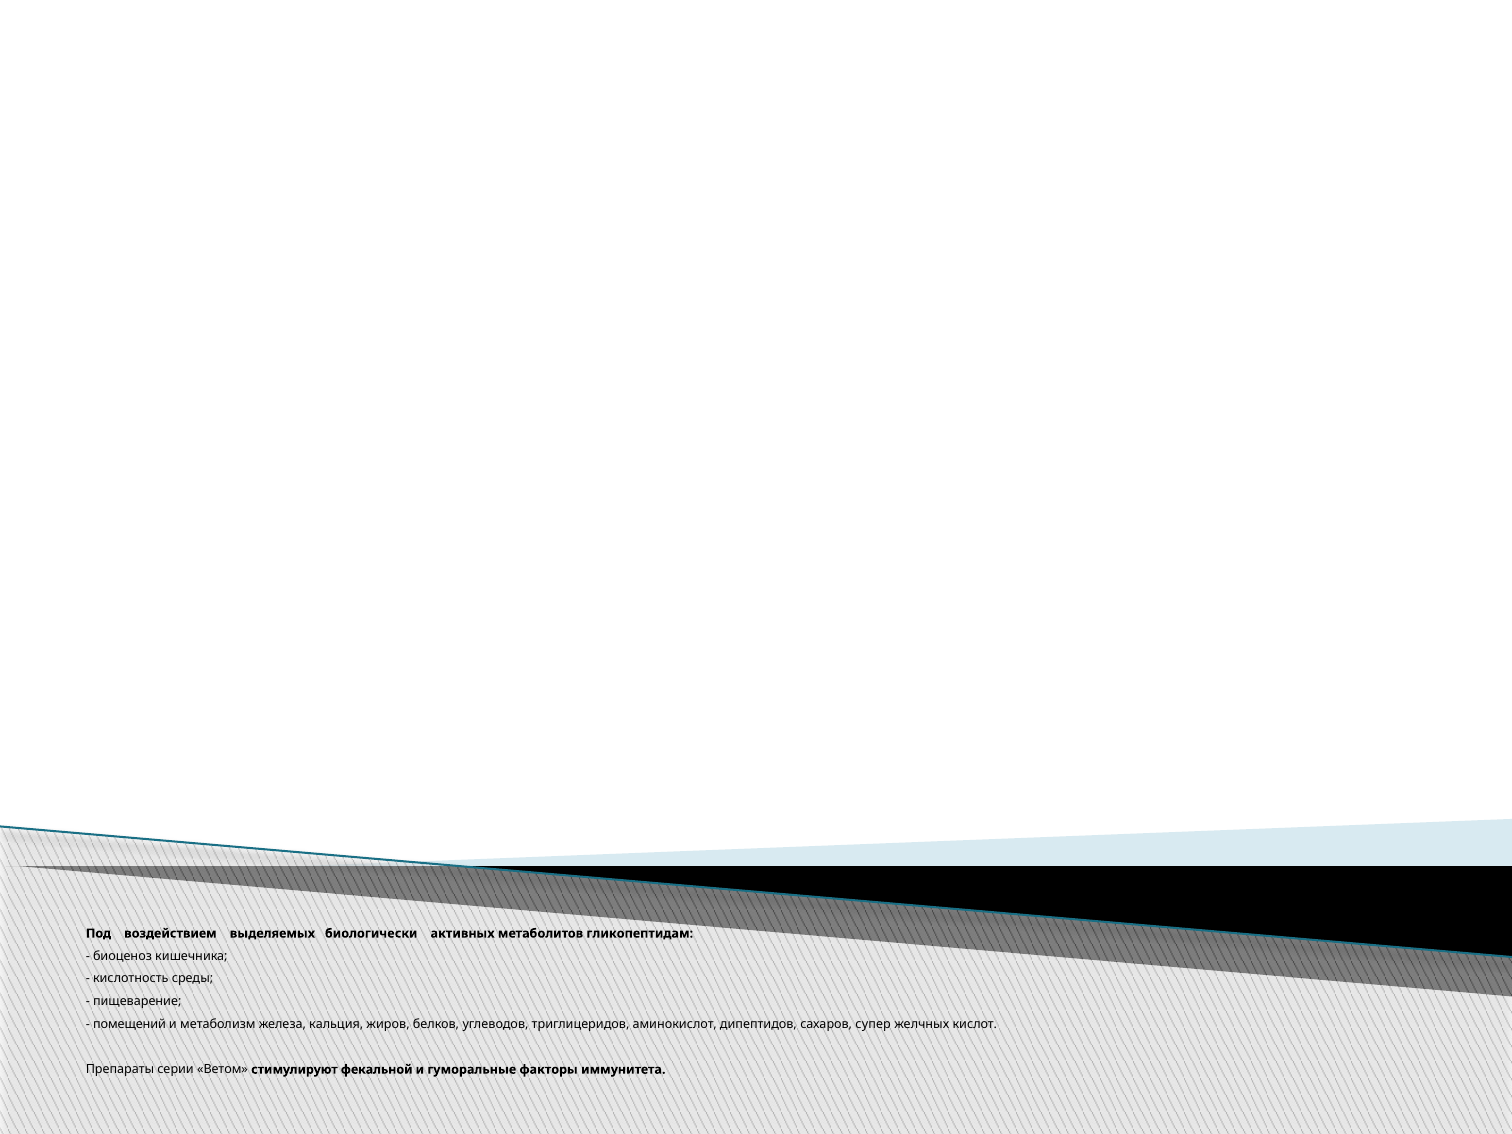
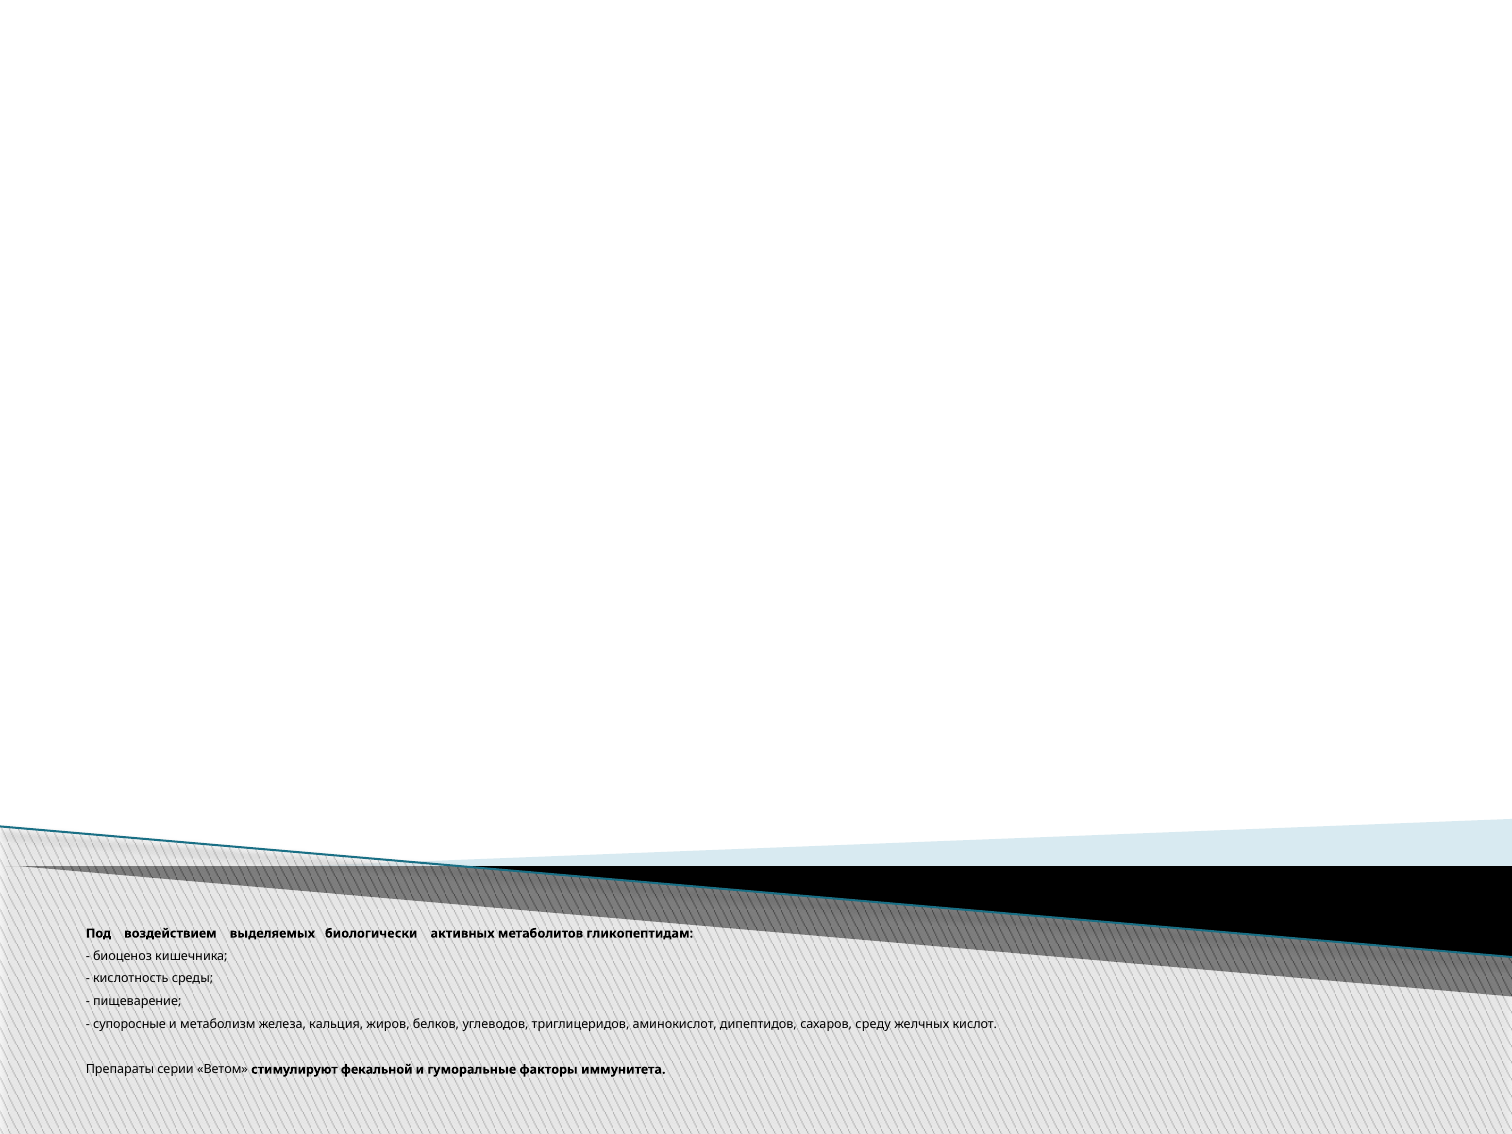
помещений: помещений -> супоросные (130, 1024)
супер: супер -> среду (873, 1024)
